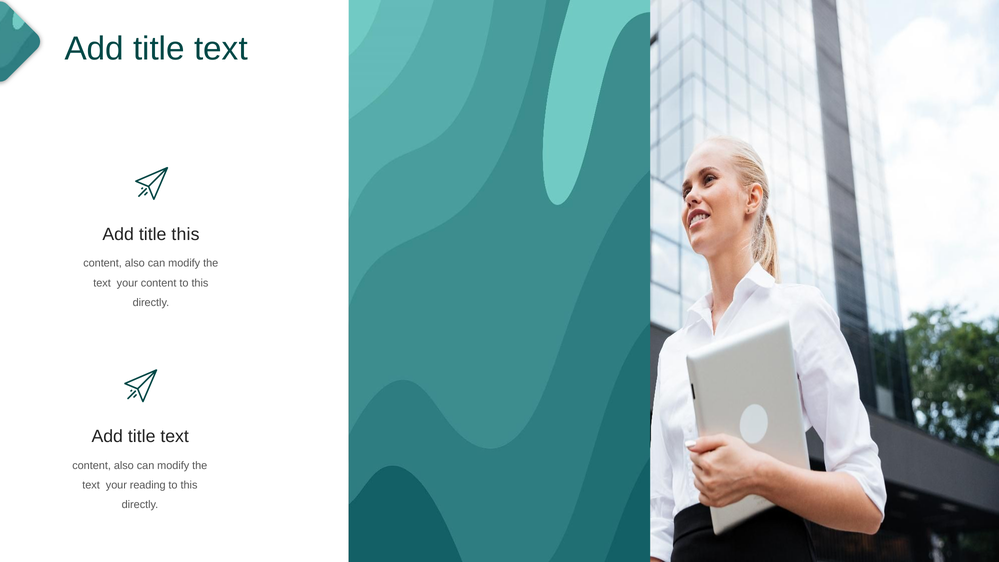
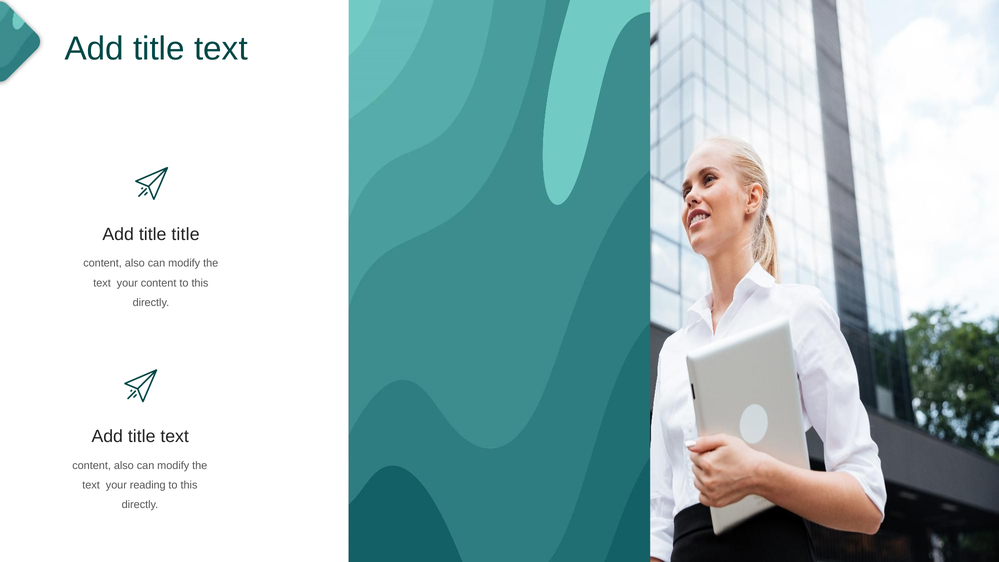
title this: this -> title (186, 234)
